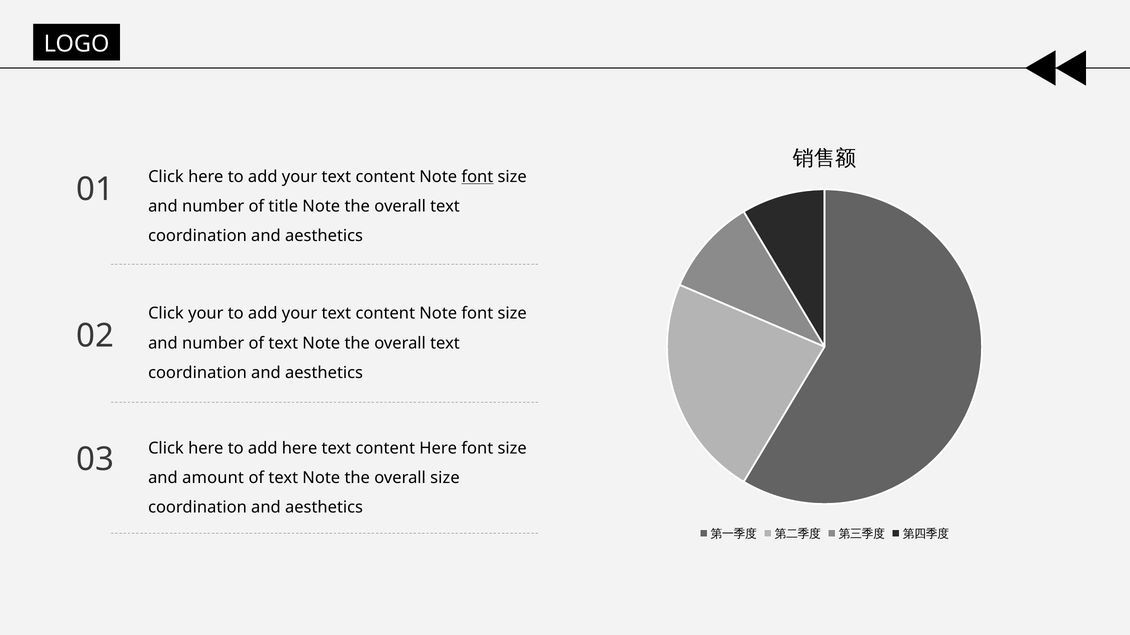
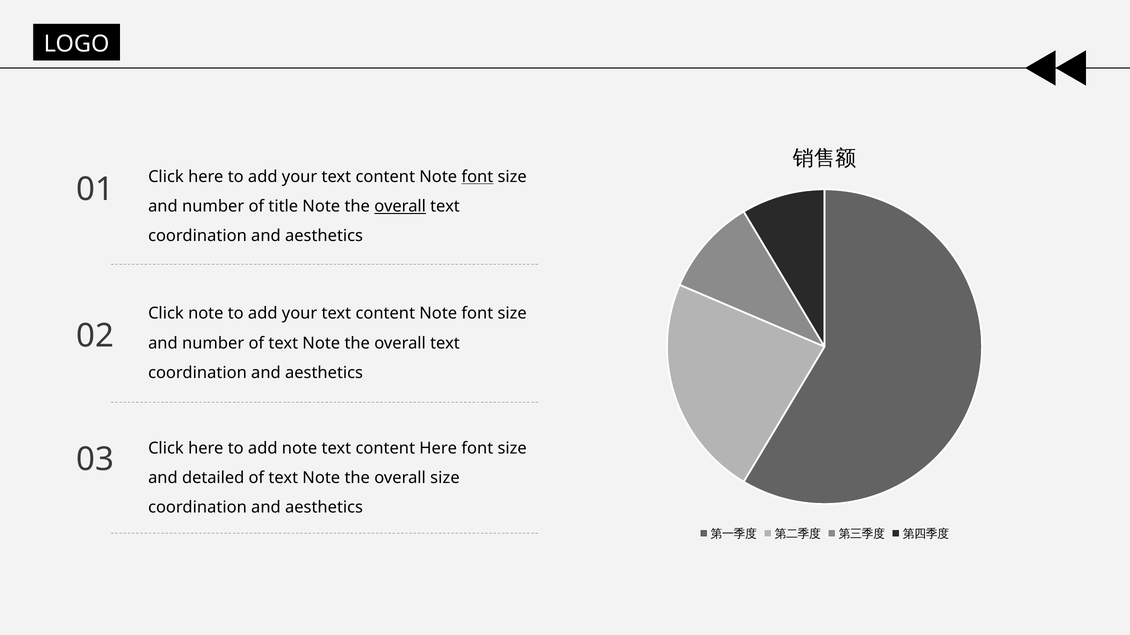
overall underline: none -> present (400, 207)
Click your: your -> note (206, 314)
add here: here -> note (300, 449)
amount: amount -> detailed (213, 478)
